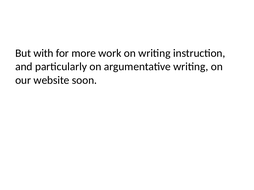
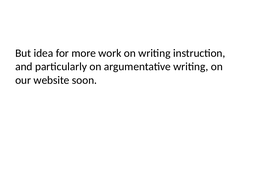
with: with -> idea (43, 53)
